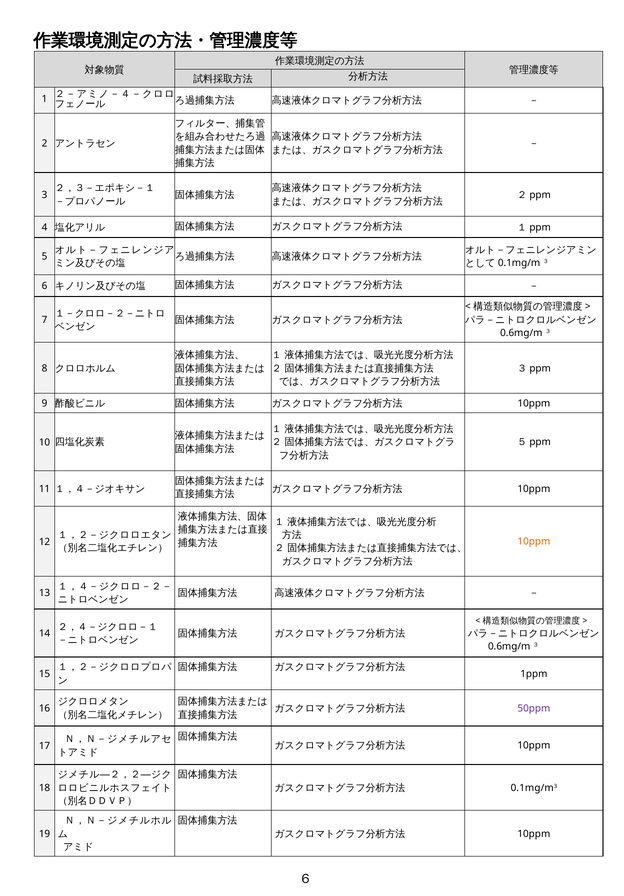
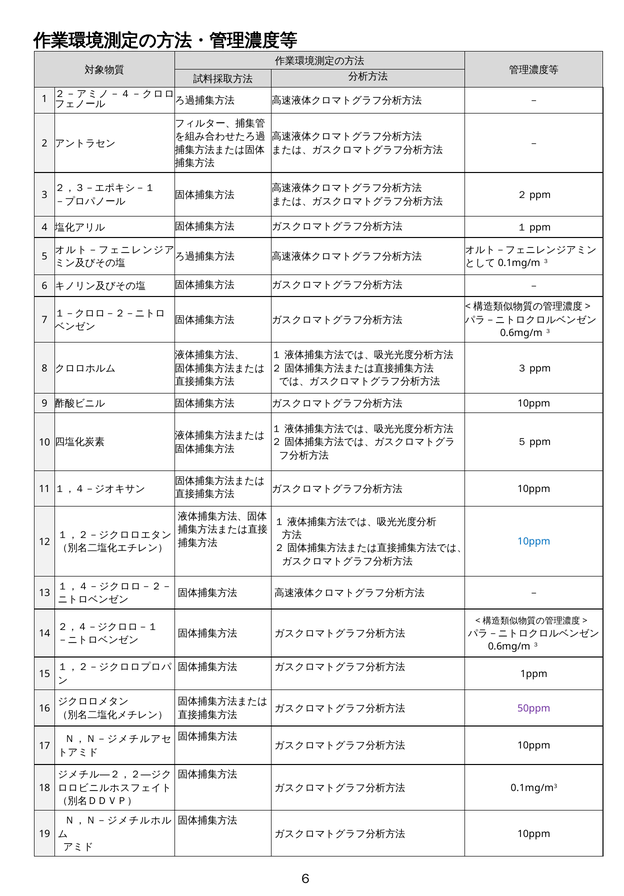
10ppm colour: orange -> blue (534, 541)
